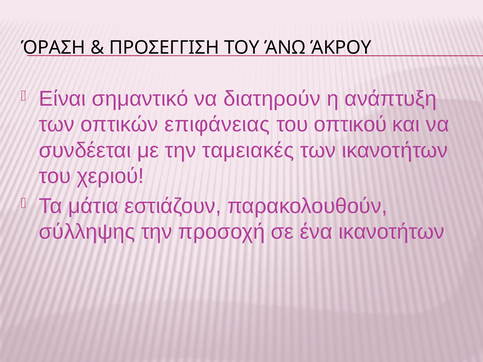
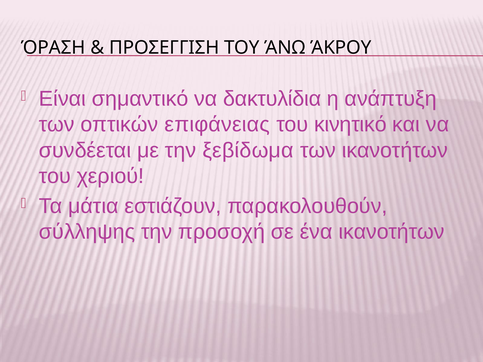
διατηρούν: διατηρούν -> δακτυλίδια (272, 99)
οπτικού: οπτικού -> κινητικό (350, 125)
ταμειακές: ταμειακές -> ξεβίδωμα (248, 150)
